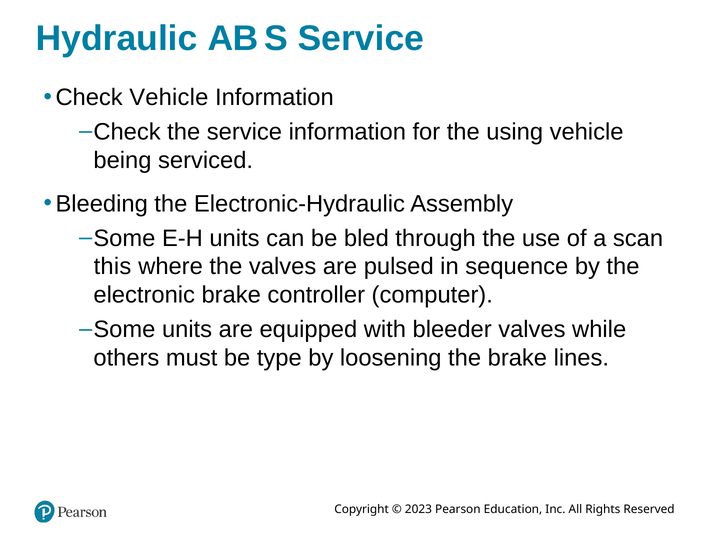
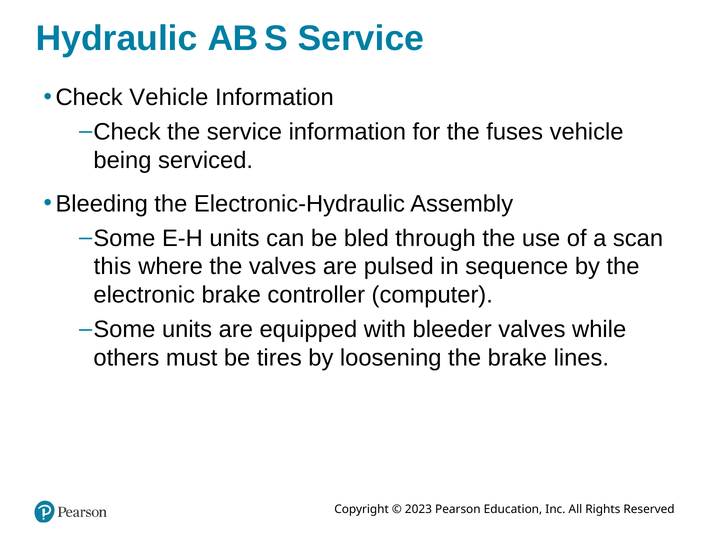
using: using -> fuses (515, 132)
type: type -> tires (279, 358)
